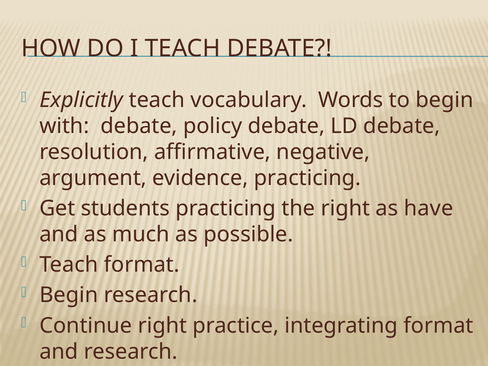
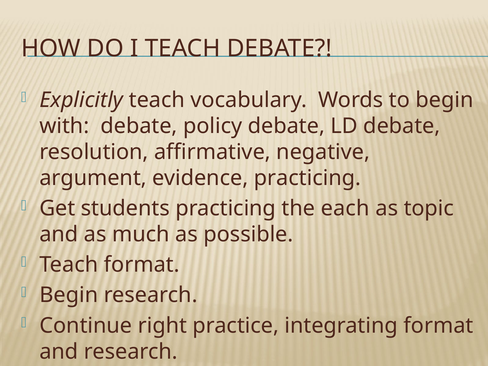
the right: right -> each (345, 208)
have: have -> topic (429, 208)
